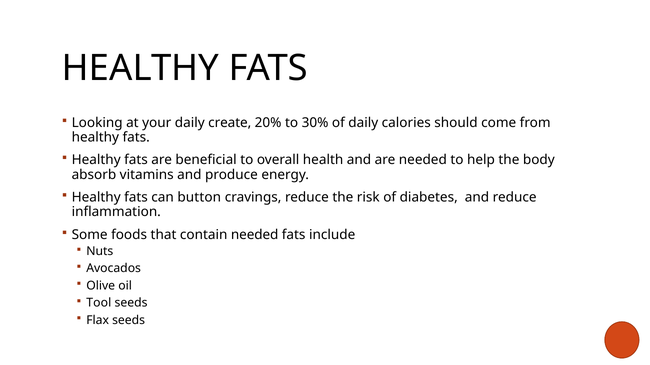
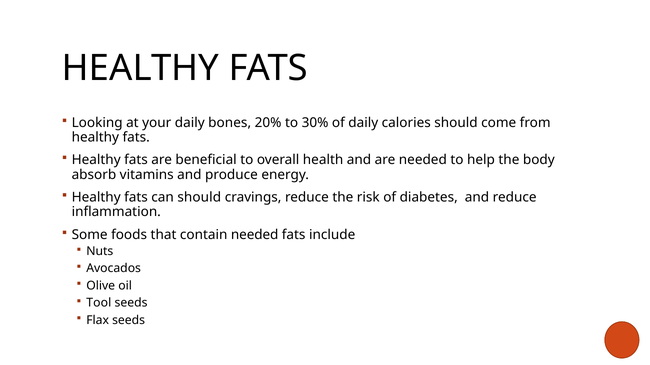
create: create -> bones (230, 123)
can button: button -> should (199, 198)
